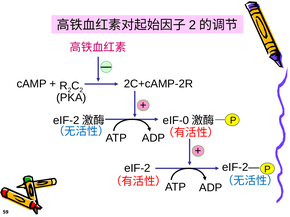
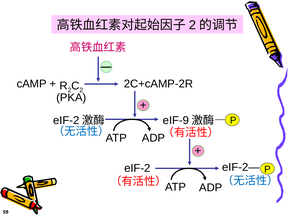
eIF-0: eIF-0 -> eIF-9 (176, 121)
